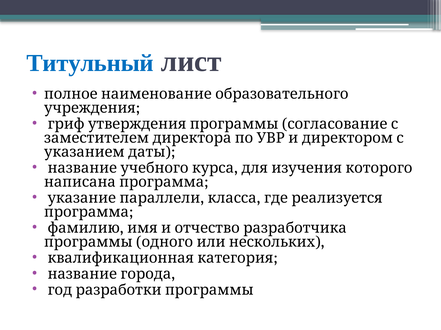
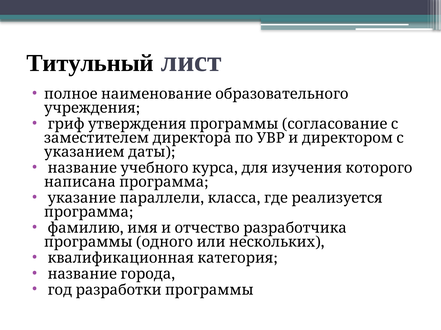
Титульный colour: blue -> black (90, 63)
